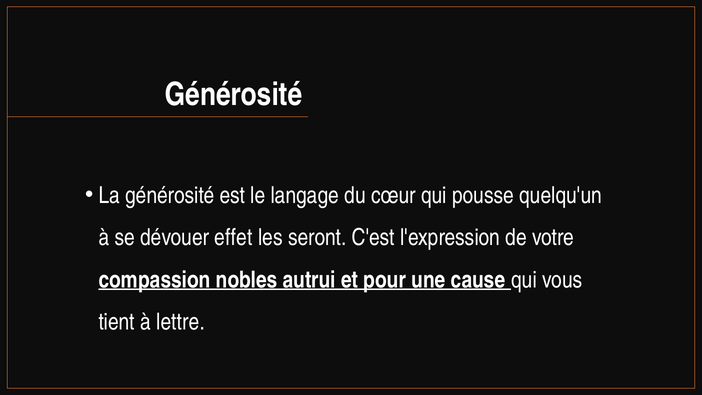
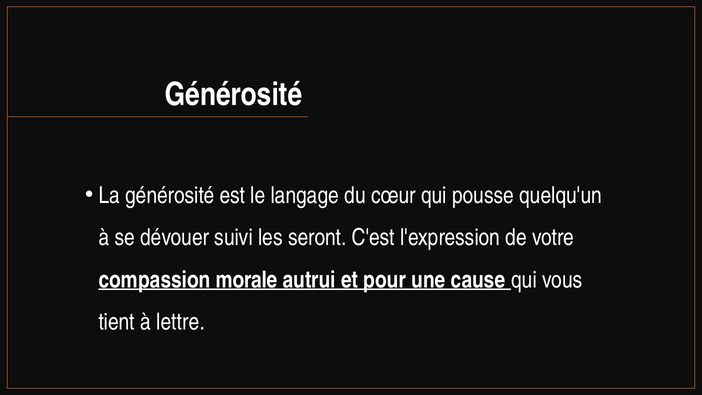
effet: effet -> suivi (234, 238)
nobles: nobles -> morale (247, 280)
